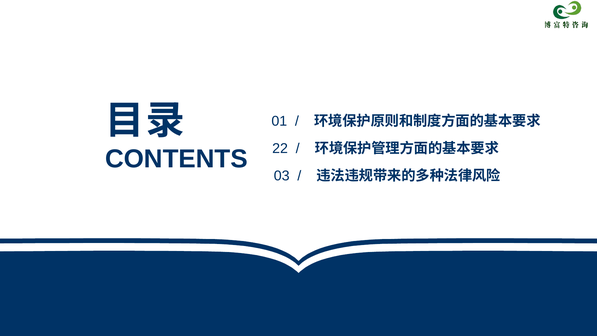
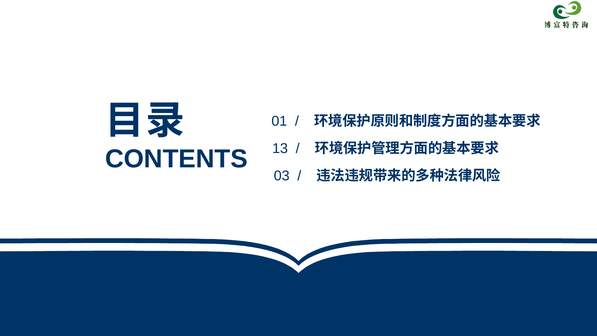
22: 22 -> 13 (280, 148)
